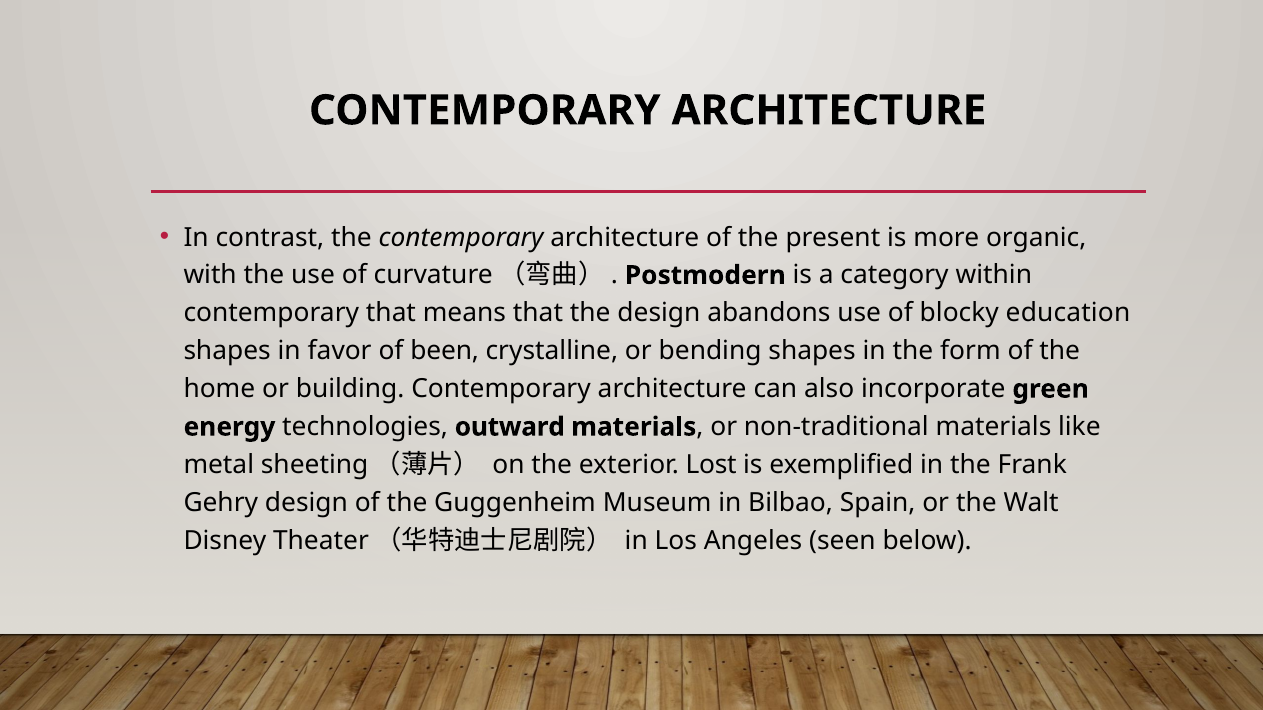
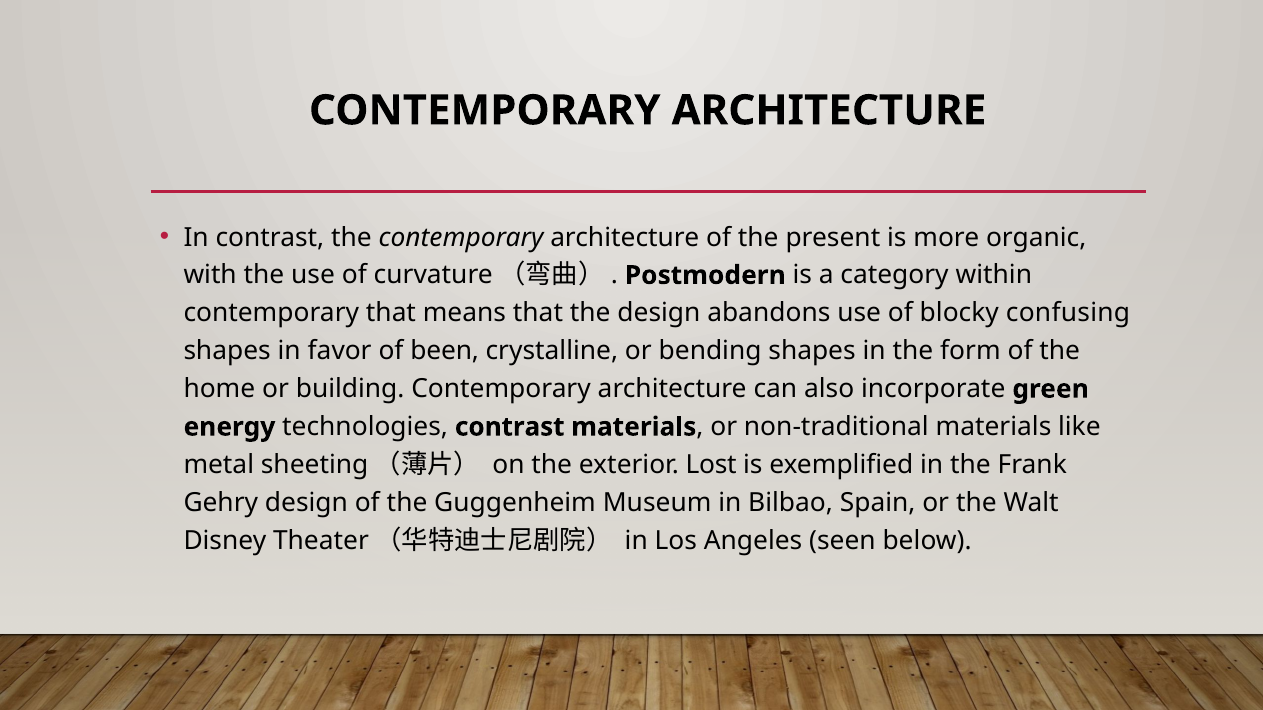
education: education -> confusing (1068, 313)
technologies outward: outward -> contrast (510, 427)
